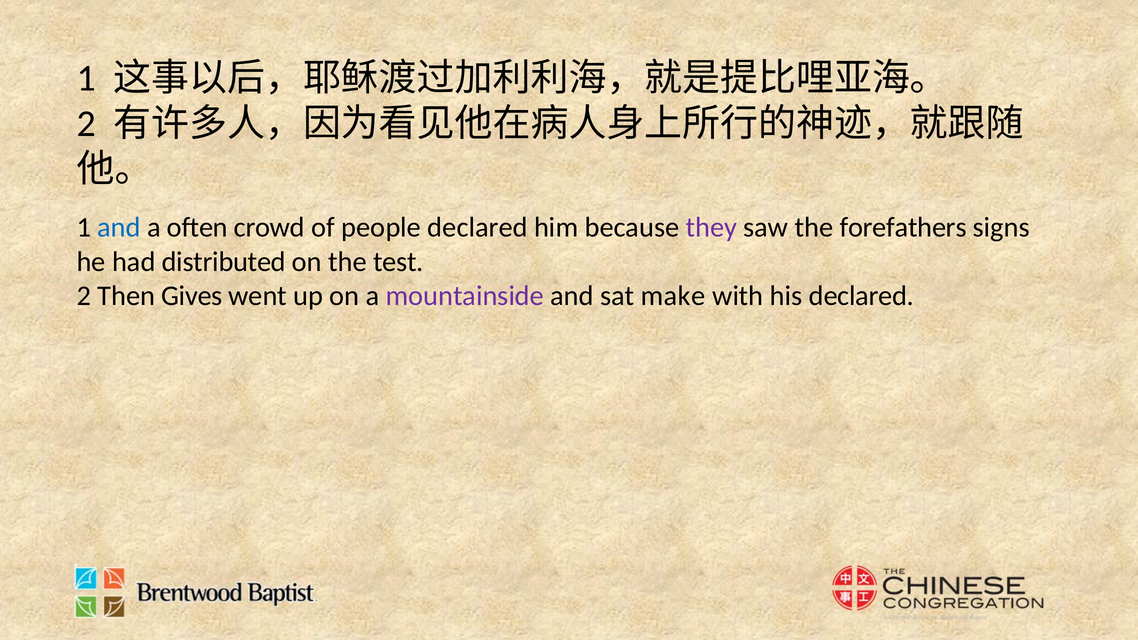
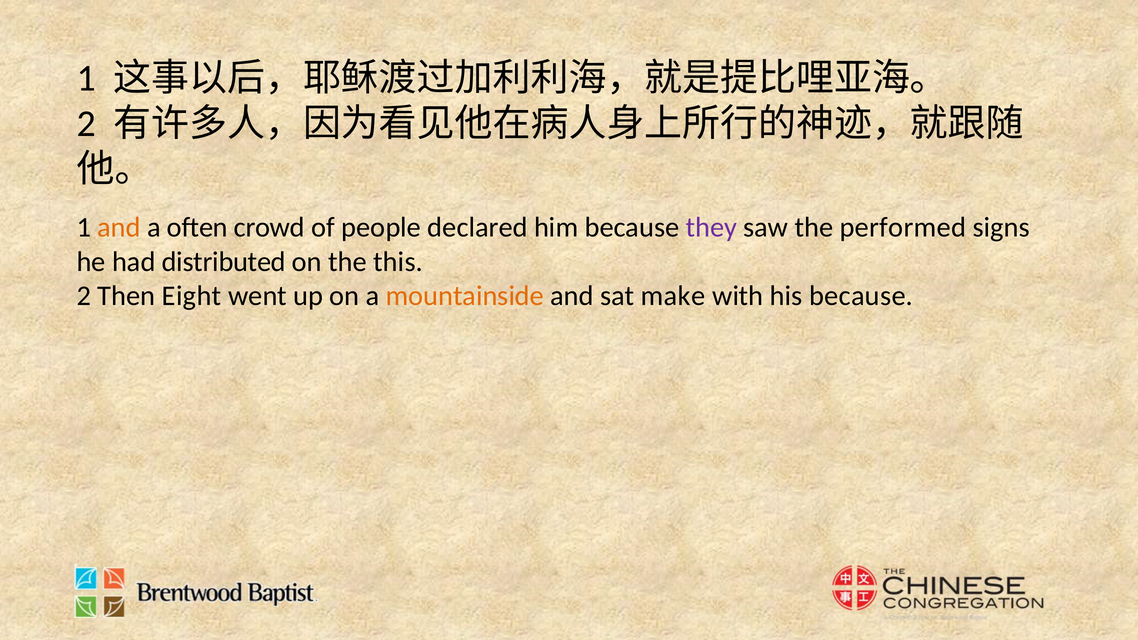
and colour: blue -> orange (119, 228)
forefathers: forefathers -> performed (903, 228)
test: test -> this (398, 262)
Gives: Gives -> Eight (192, 296)
mountainside colour: purple -> orange (465, 296)
his declared: declared -> because (861, 296)
